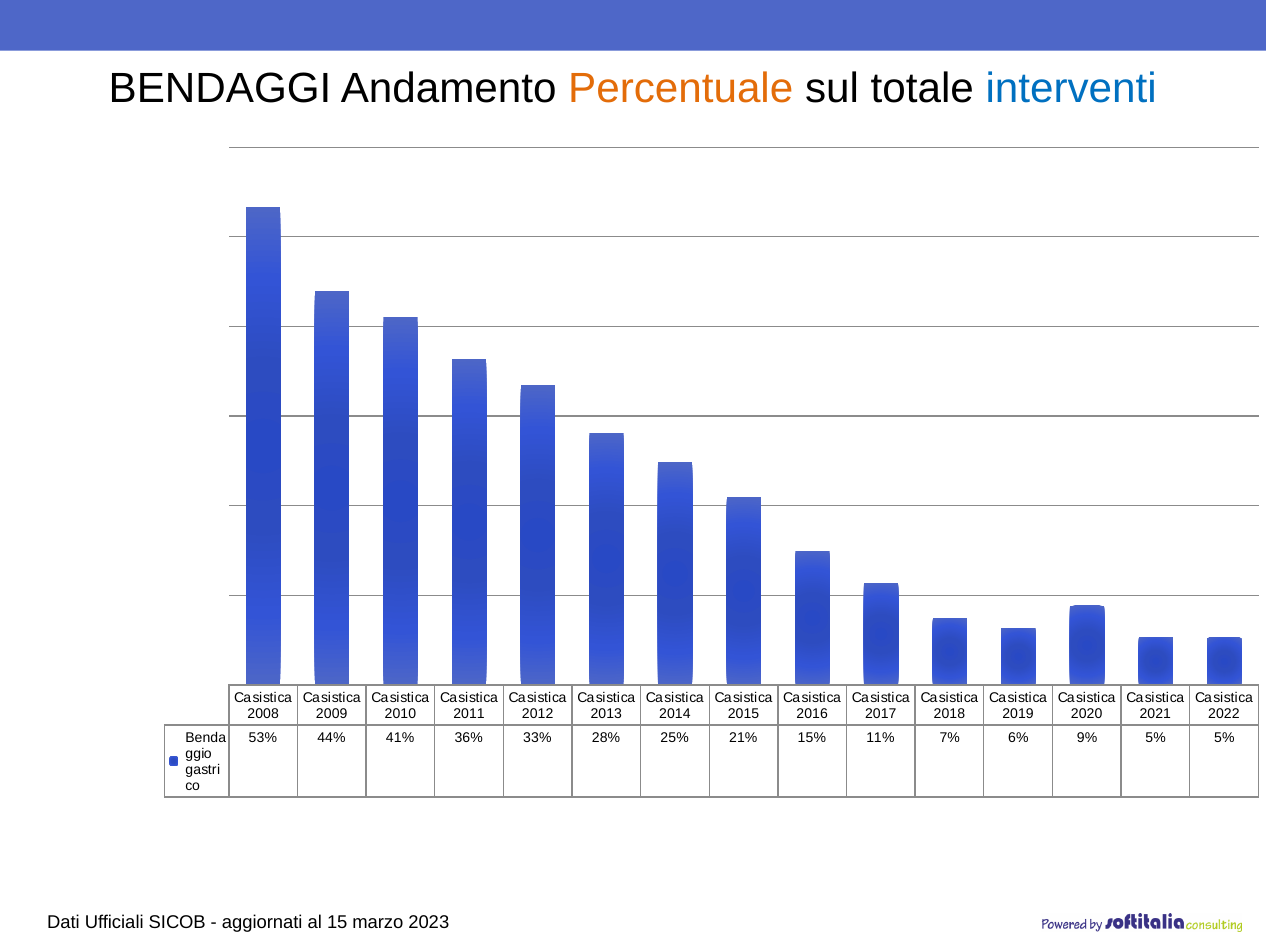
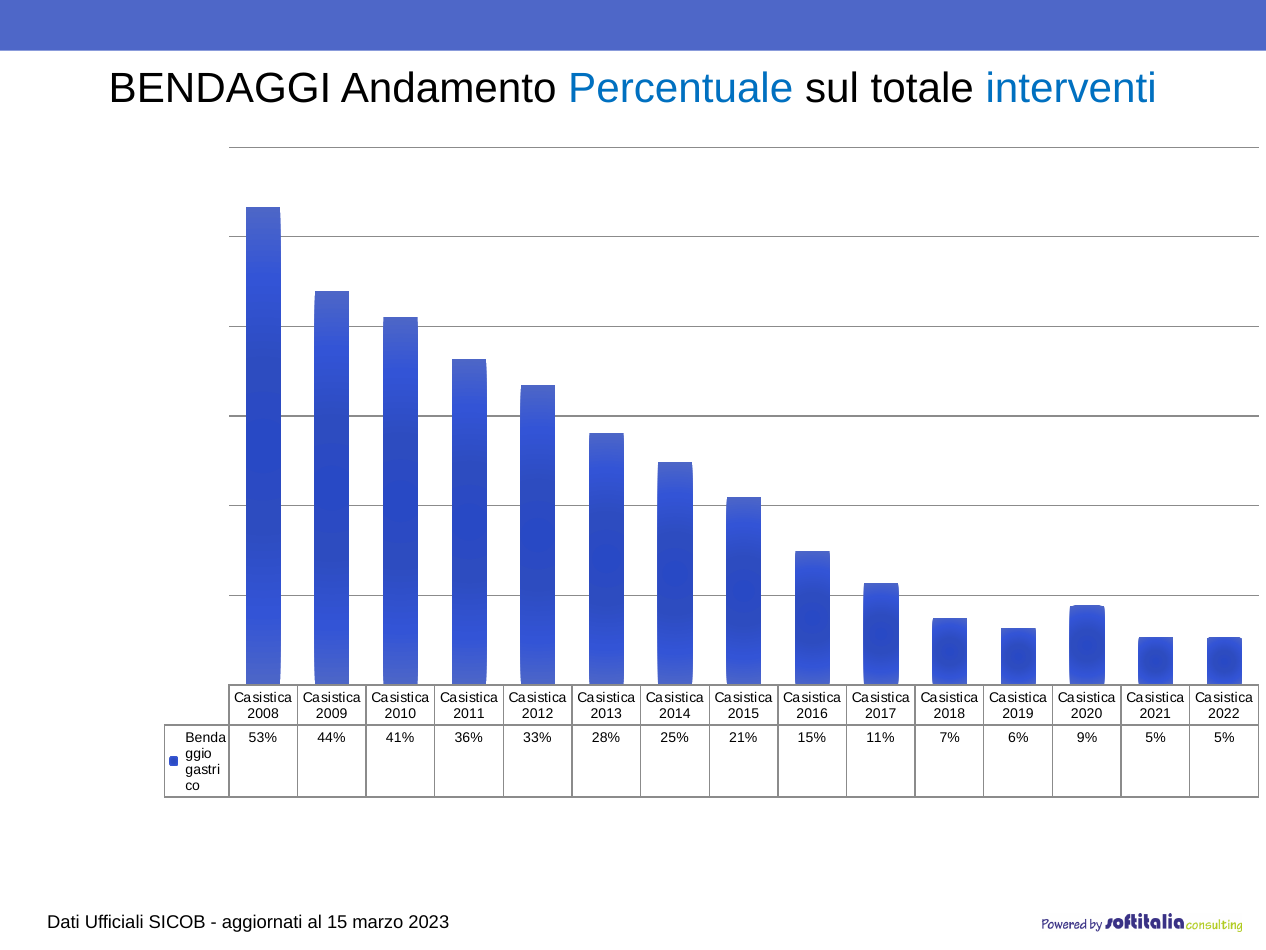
Percentuale colour: orange -> blue (681, 88)
